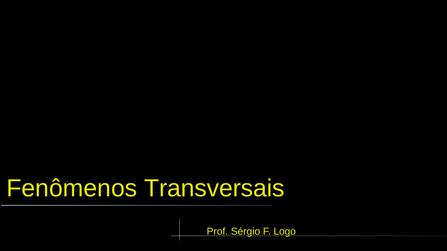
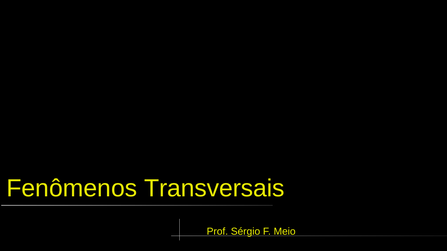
Logo: Logo -> Meio (285, 232)
